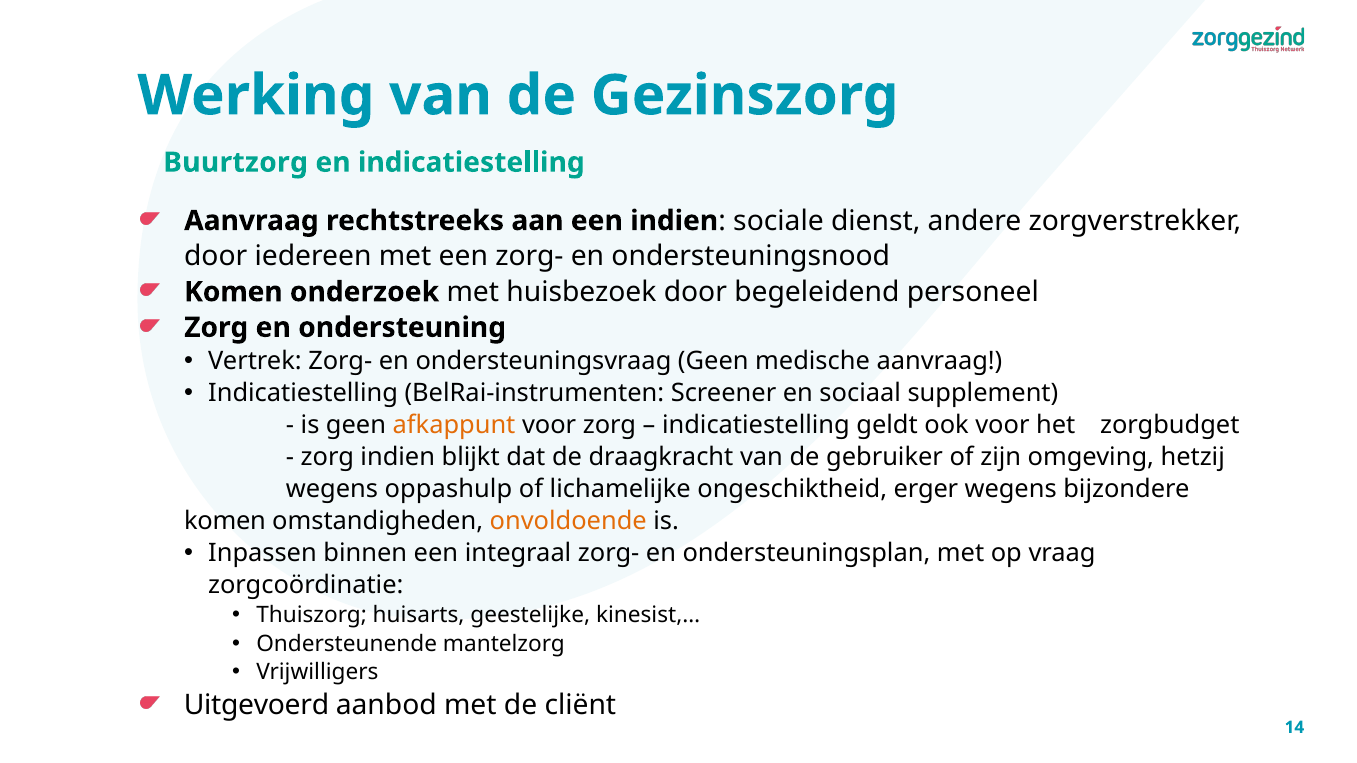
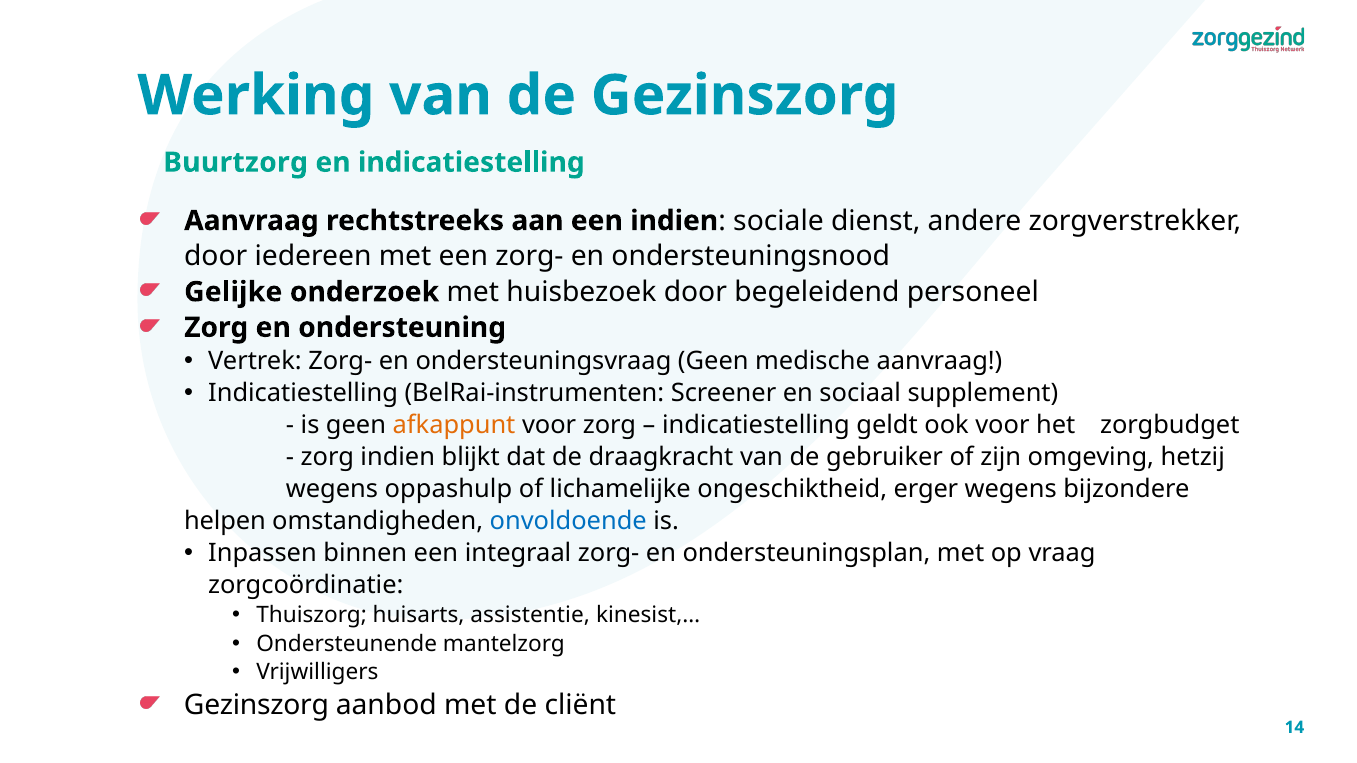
Komen: Komen -> Gelijke (233, 292)
komen: komen -> helpen (225, 521)
onvoldoende colour: orange -> blue (568, 521)
geestelijke: geestelijke -> assistentie (530, 616)
Uitgevoerd: Uitgevoerd -> Gezinszorg (256, 705)
